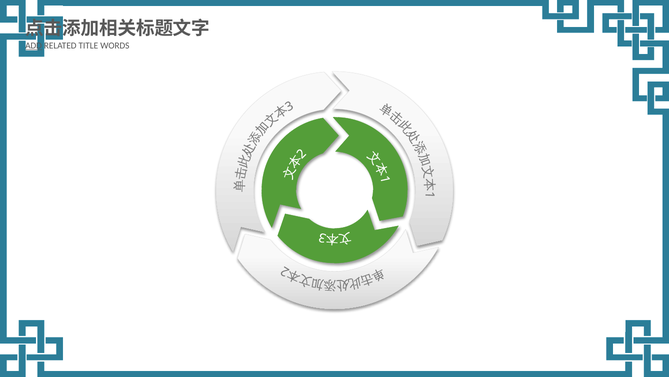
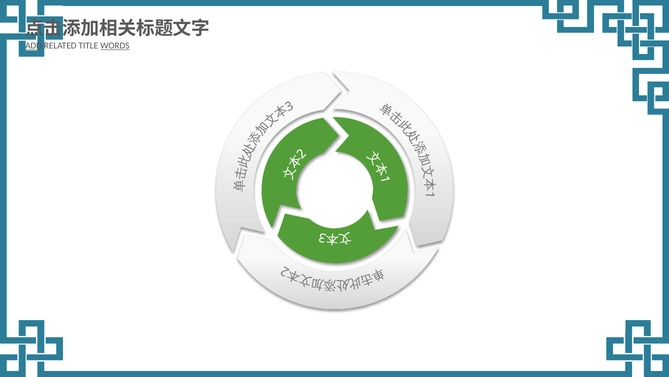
WORDS underline: none -> present (115, 46)
